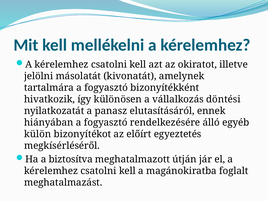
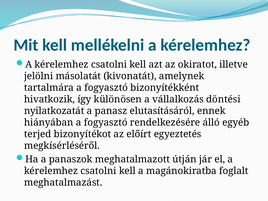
külön: külön -> terjed (38, 134)
biztosítva: biztosítva -> panaszok (71, 159)
